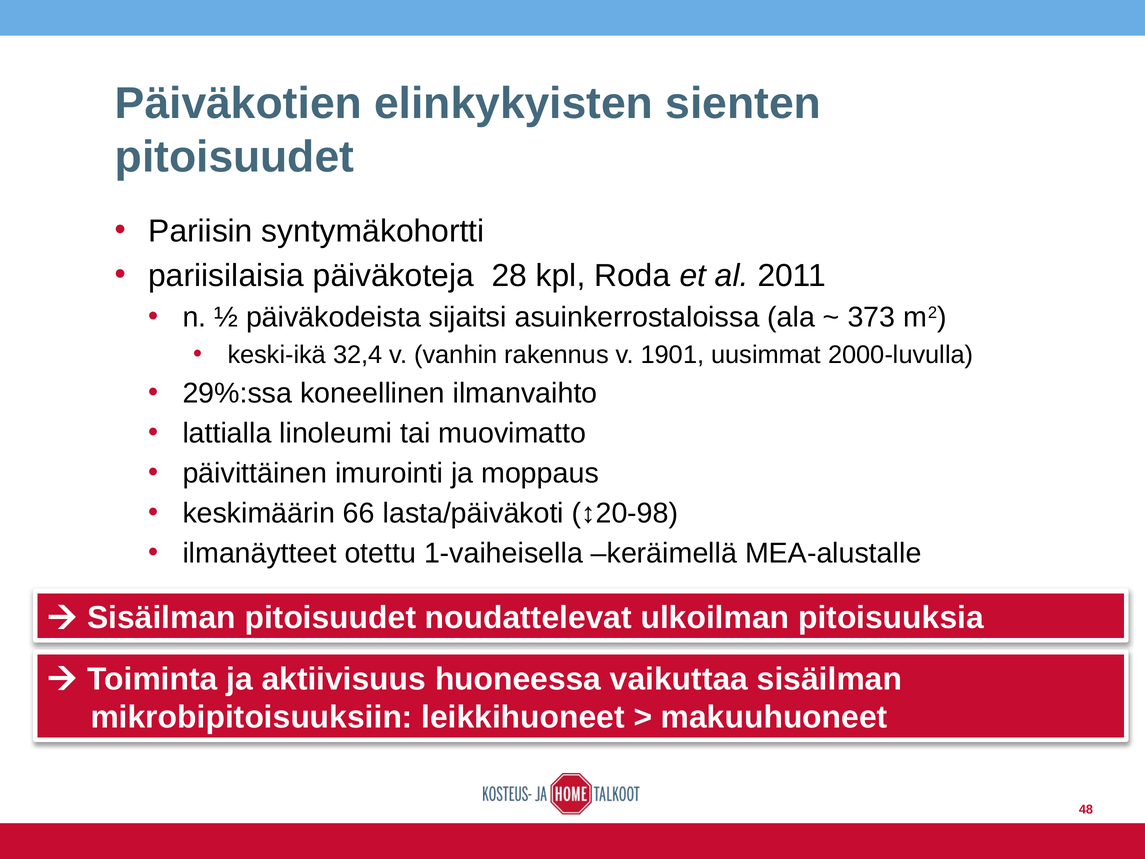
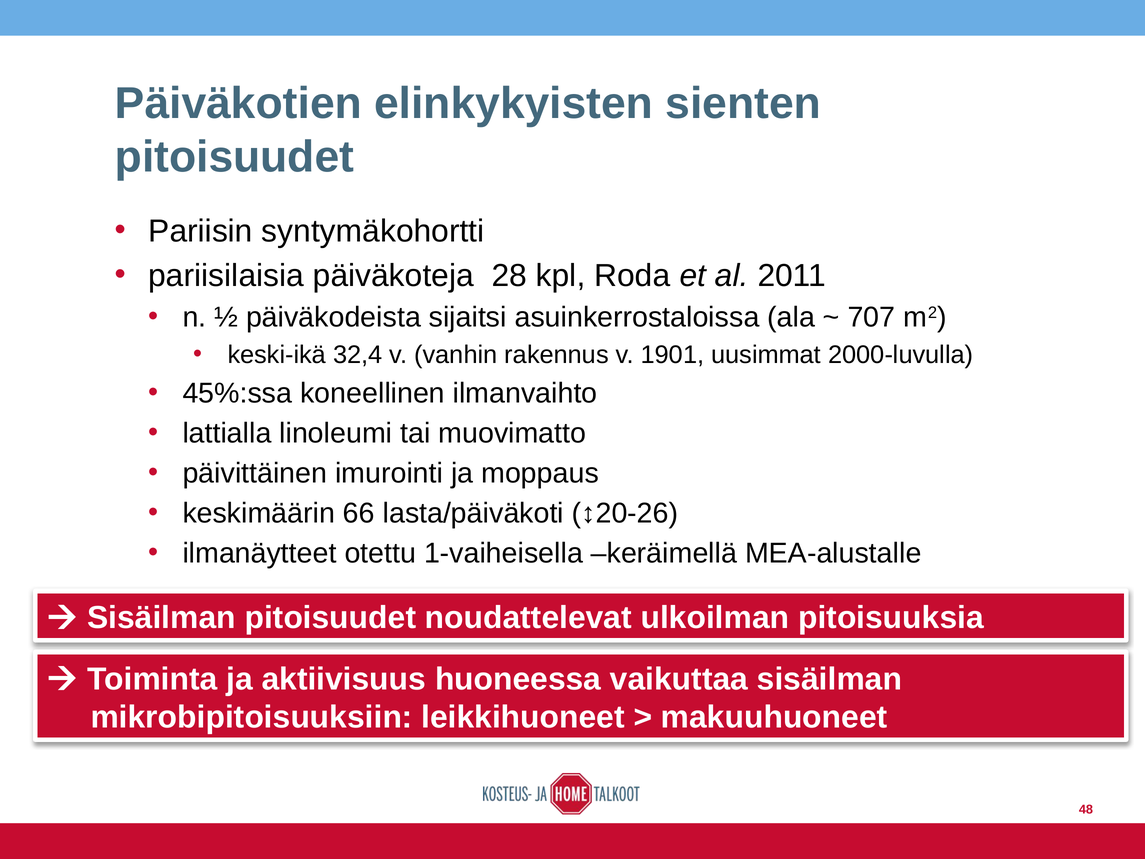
373: 373 -> 707 (871, 317)
29%:ssa: 29%:ssa -> 45%:ssa (237, 393)
↕20-98: ↕20-98 -> ↕20-26 (625, 513)
